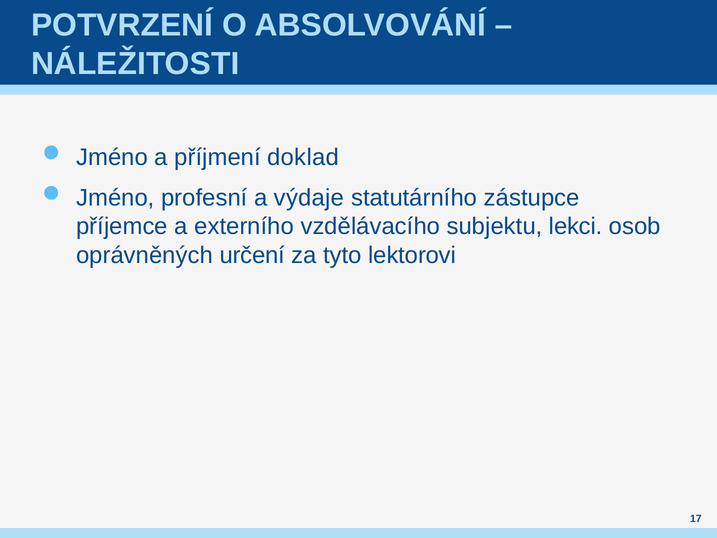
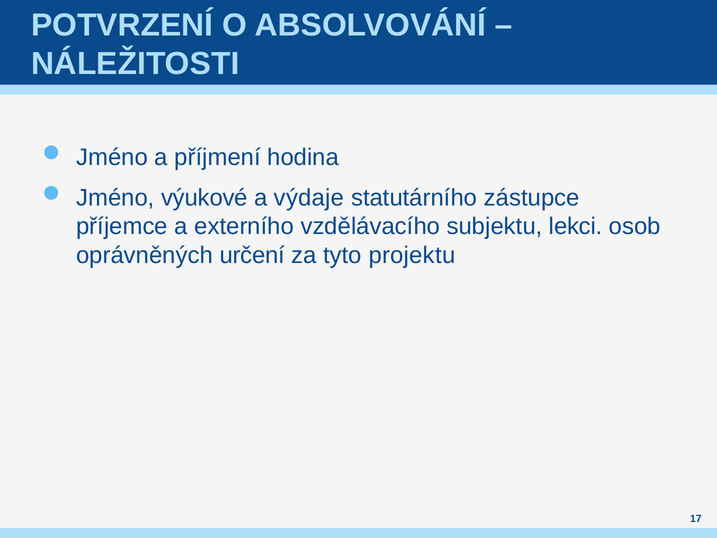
doklad: doklad -> hodina (303, 157)
profesní: profesní -> výukové (204, 198)
lektorovi: lektorovi -> projektu (412, 255)
